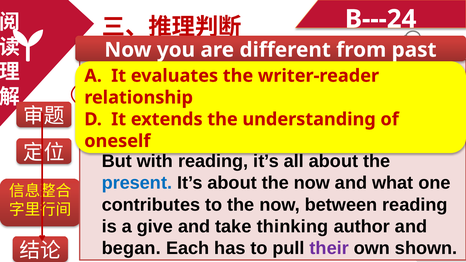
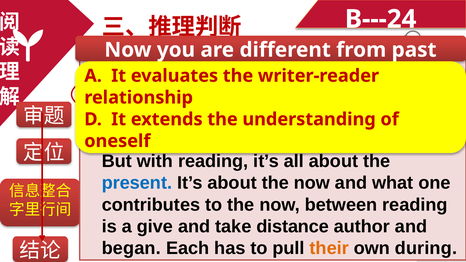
thinking: thinking -> distance (293, 227)
their colour: purple -> orange (329, 248)
shown: shown -> during (426, 248)
